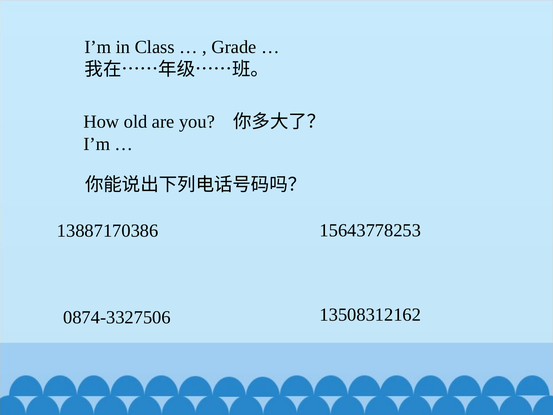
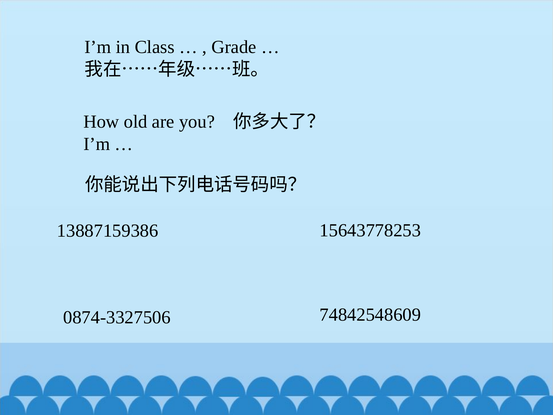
13887170386: 13887170386 -> 13887159386 (108, 231)
13508312162: 13508312162 -> 74842548609 (370, 315)
